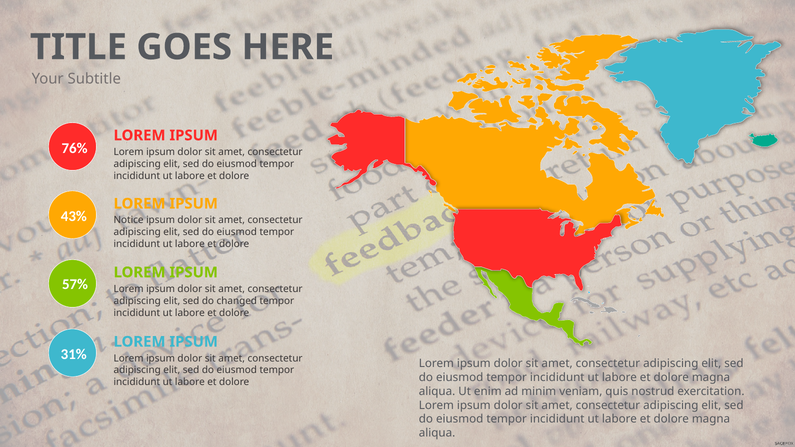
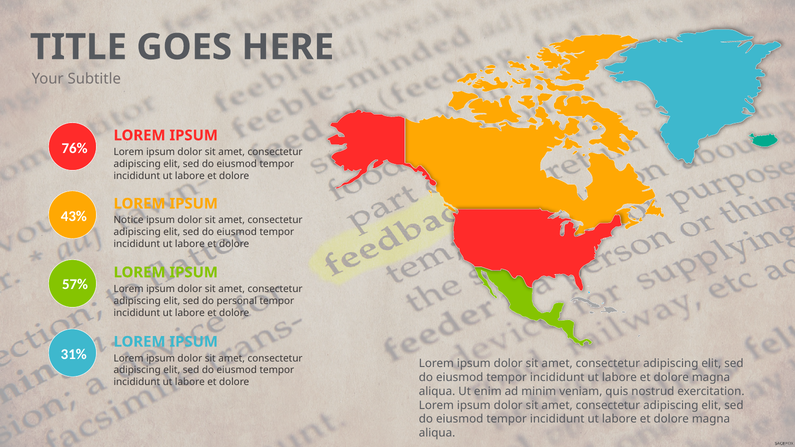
changed: changed -> personal (237, 301)
